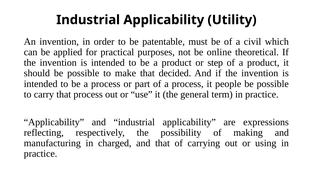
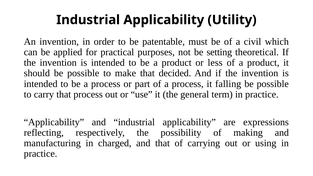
online: online -> setting (219, 52)
step: step -> less (215, 63)
people: people -> falling (228, 84)
